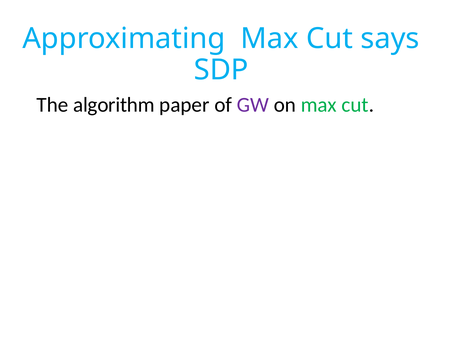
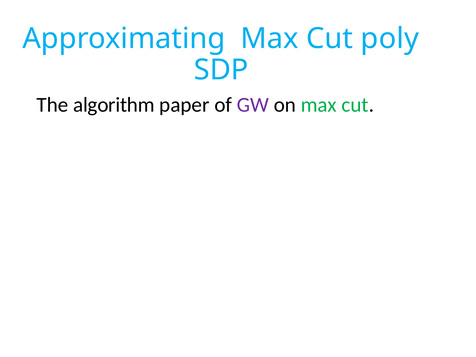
says: says -> poly (390, 38)
